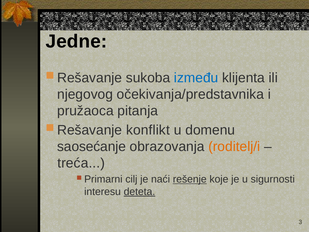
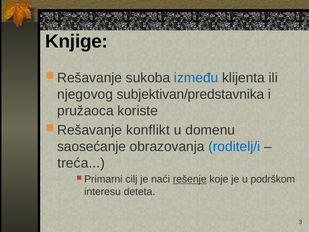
Jedne: Jedne -> Knjige (77, 41)
očekivanja/predstavnika: očekivanja/predstavnika -> subjektivan/predstavnika (190, 94)
pitanja: pitanja -> koriste (138, 111)
roditelj/i colour: orange -> blue (234, 146)
sigurnosti: sigurnosti -> podrškom (273, 179)
deteta underline: present -> none (139, 191)
